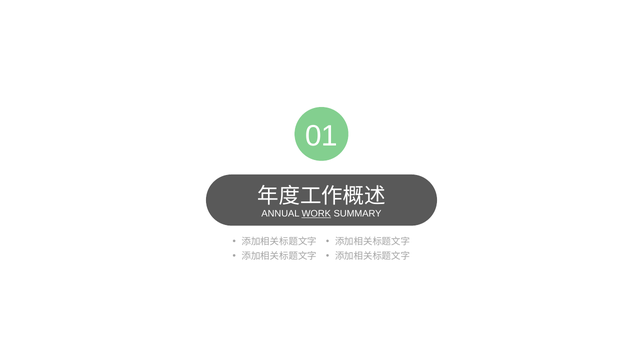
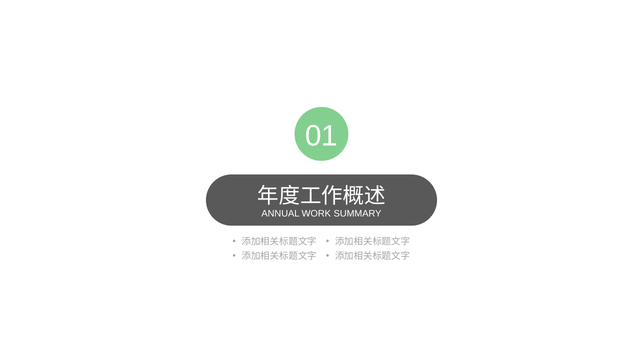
WORK underline: present -> none (316, 213)
